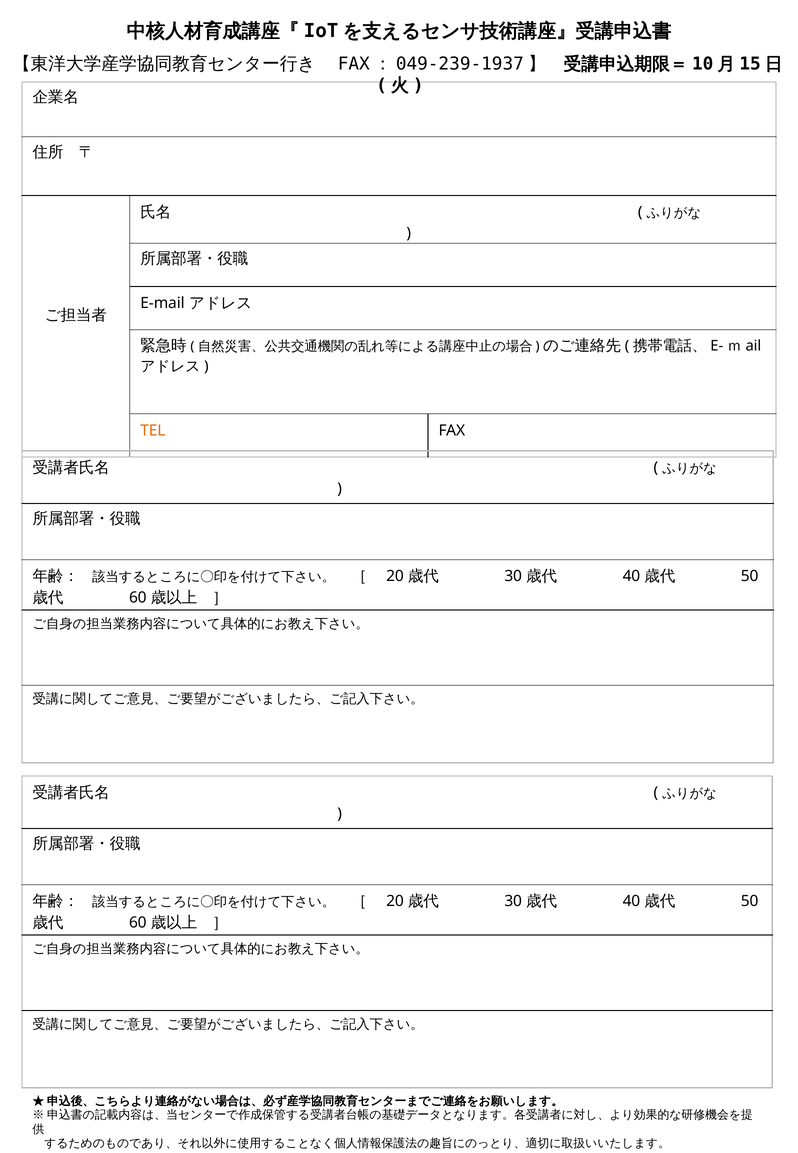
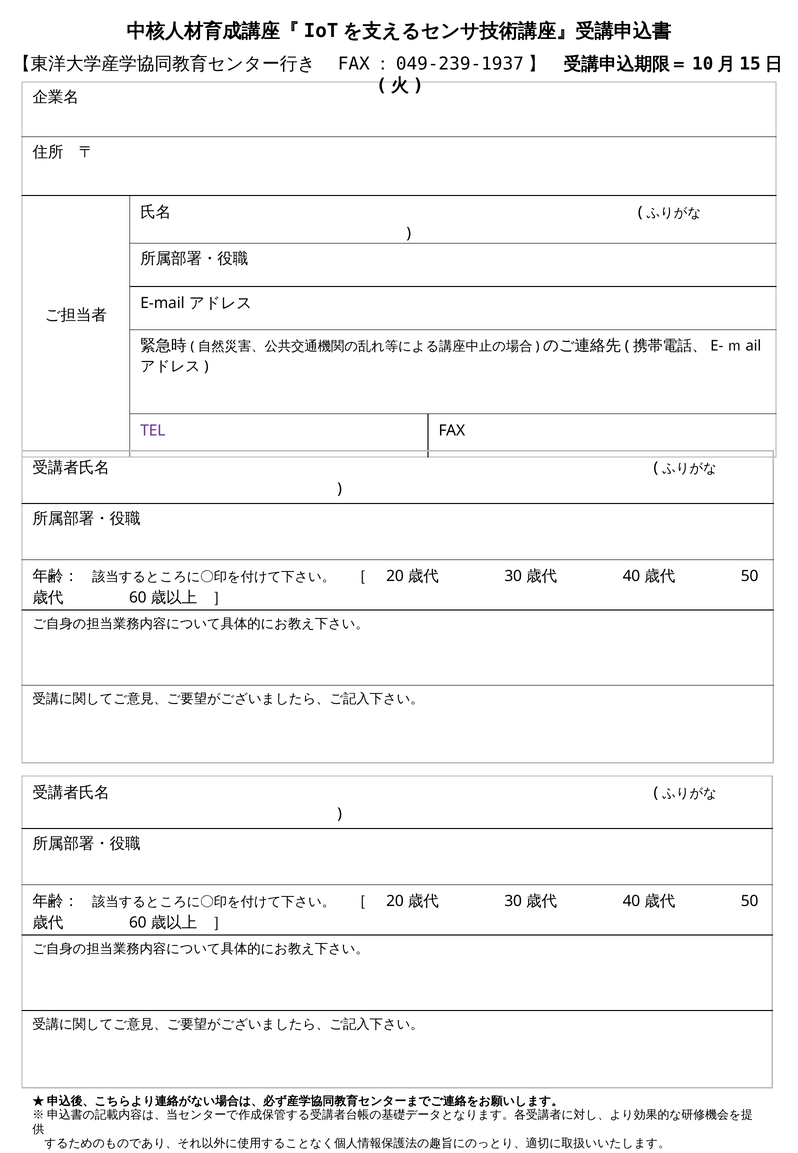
TEL colour: orange -> purple (153, 430)
